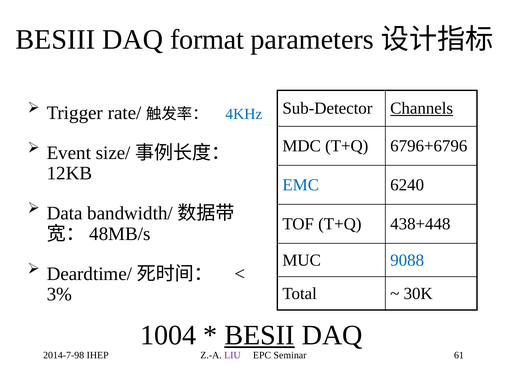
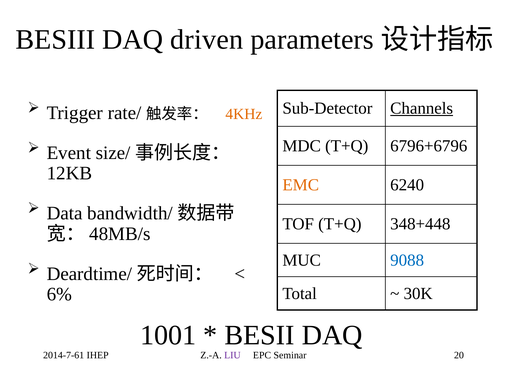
format: format -> driven (207, 39)
4KHz colour: blue -> orange (244, 114)
EMC colour: blue -> orange (301, 185)
438+448: 438+448 -> 348+448 (420, 224)
3%: 3% -> 6% (59, 294)
1004: 1004 -> 1001 (168, 335)
BESII underline: present -> none (260, 335)
2014-7-98: 2014-7-98 -> 2014-7-61 (64, 356)
61: 61 -> 20 (459, 356)
